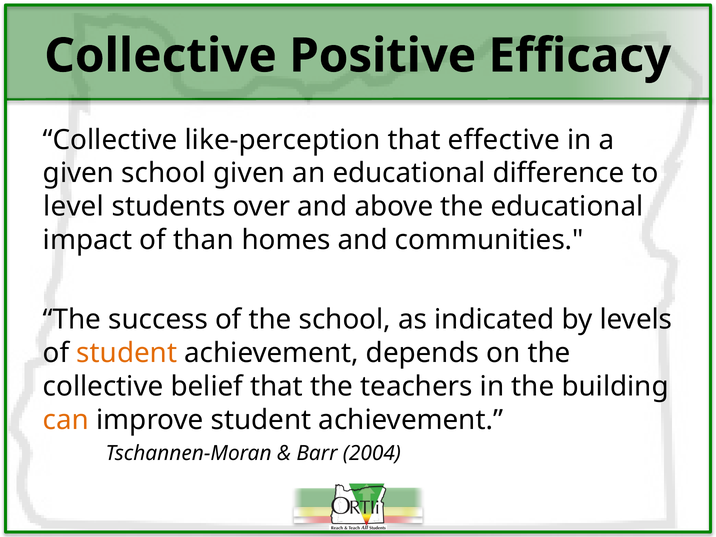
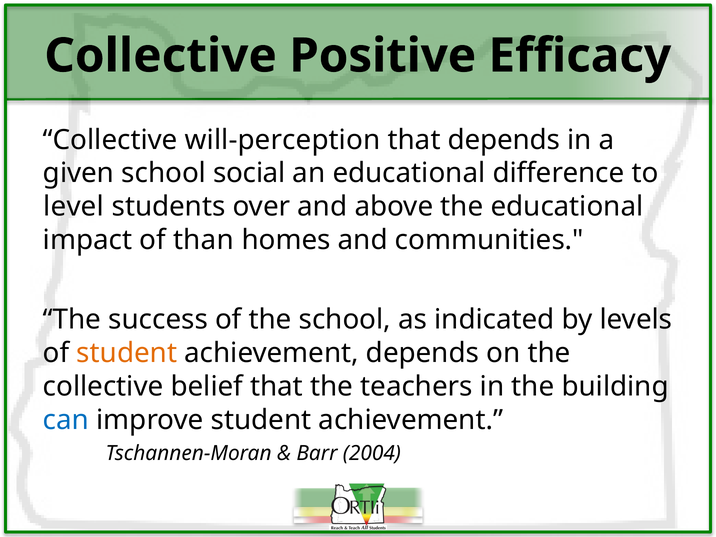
like-perception: like-perception -> will-perception (283, 140)
that effective: effective -> depends (504, 140)
school given: given -> social (249, 173)
can colour: orange -> blue (66, 420)
